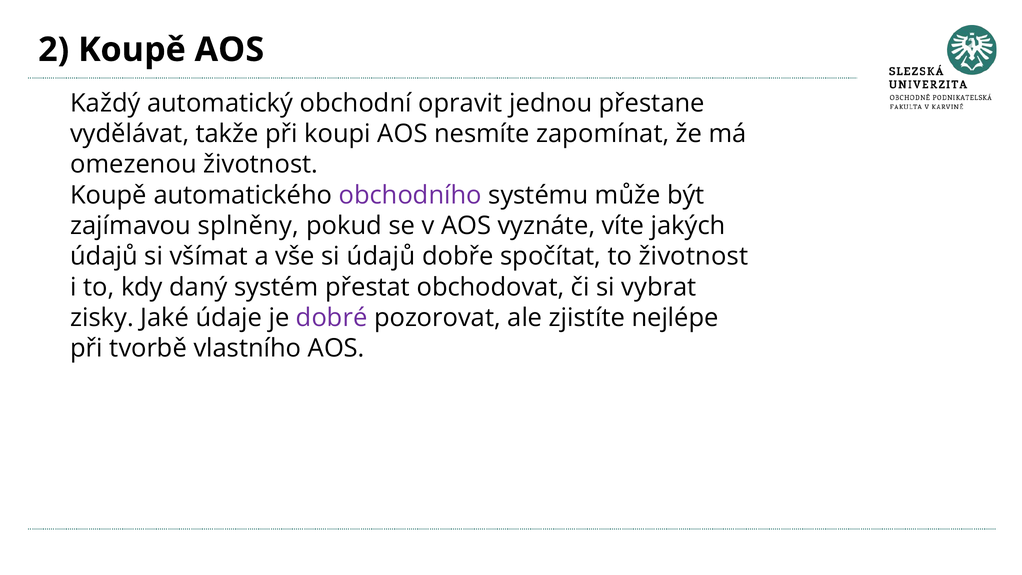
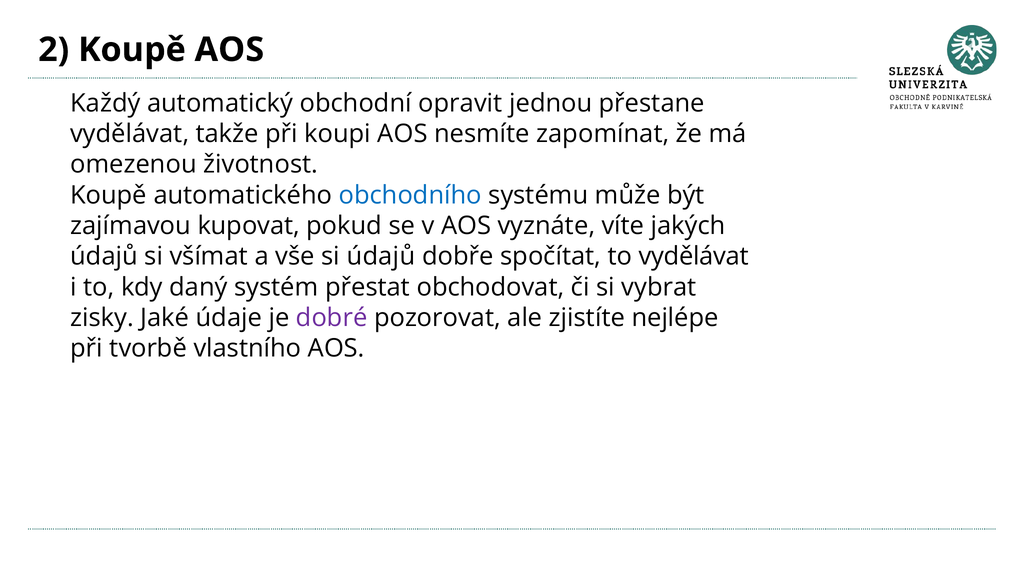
obchodního colour: purple -> blue (410, 195)
splněny: splněny -> kupovat (249, 226)
to životnost: životnost -> vydělávat (694, 256)
